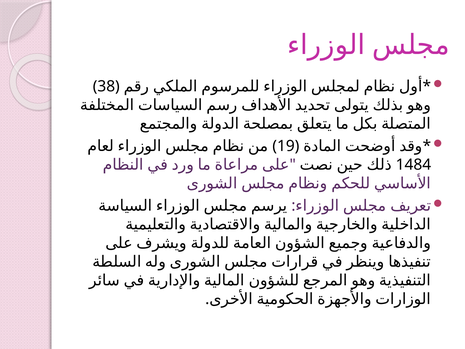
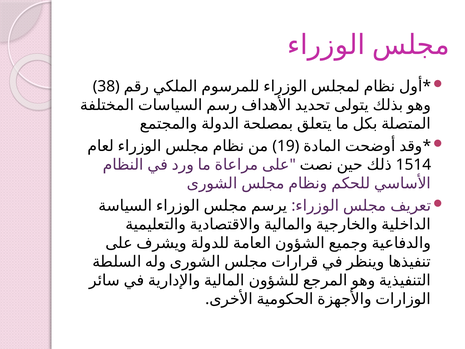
1484: 1484 -> 1514 (413, 165)
